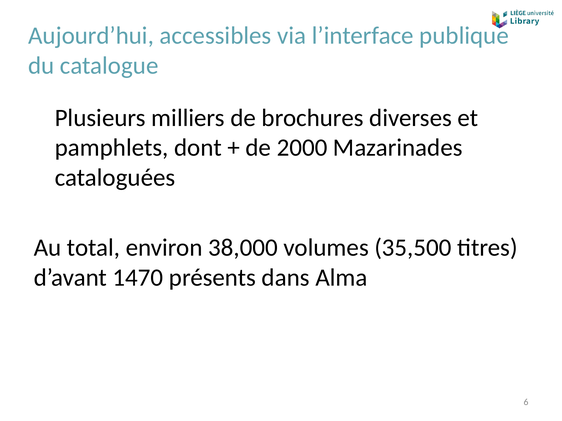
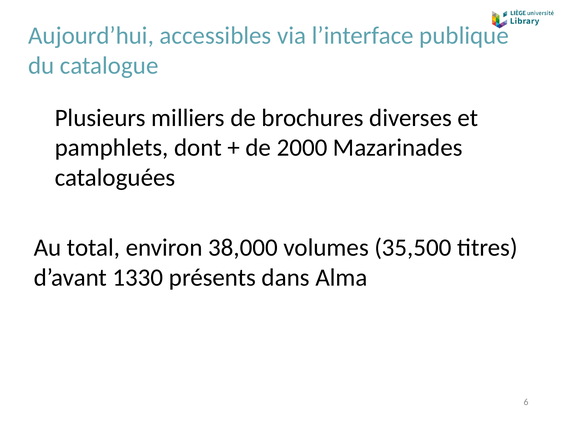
1470: 1470 -> 1330 (138, 278)
